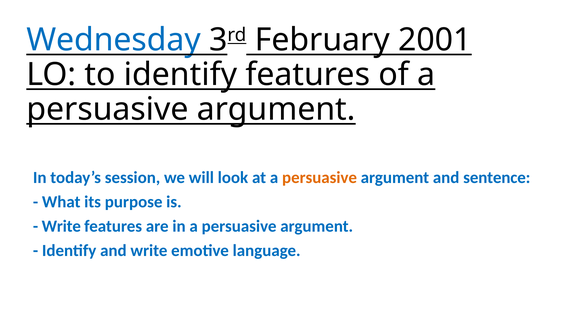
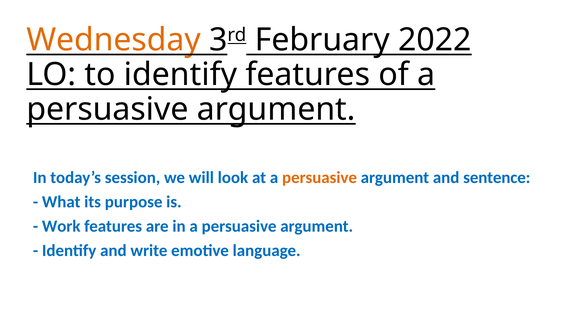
Wednesday colour: blue -> orange (114, 40)
2001: 2001 -> 2022 (435, 40)
Write: Write -> Work (61, 226)
